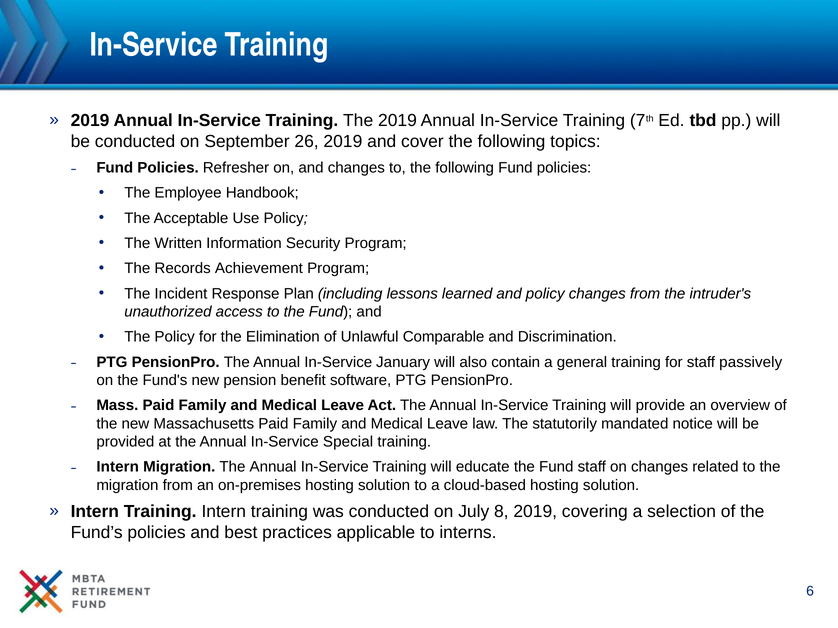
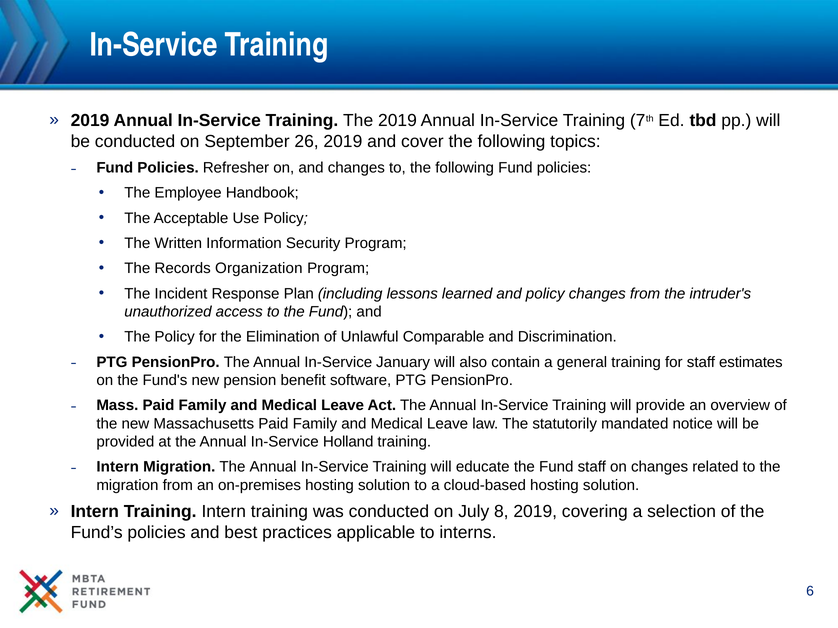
Achievement: Achievement -> Organization (259, 269)
passively: passively -> estimates (751, 362)
Special: Special -> Holland (348, 442)
